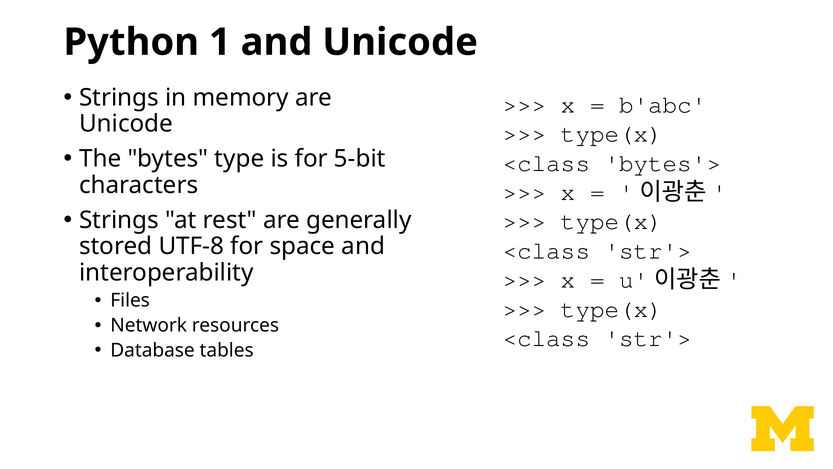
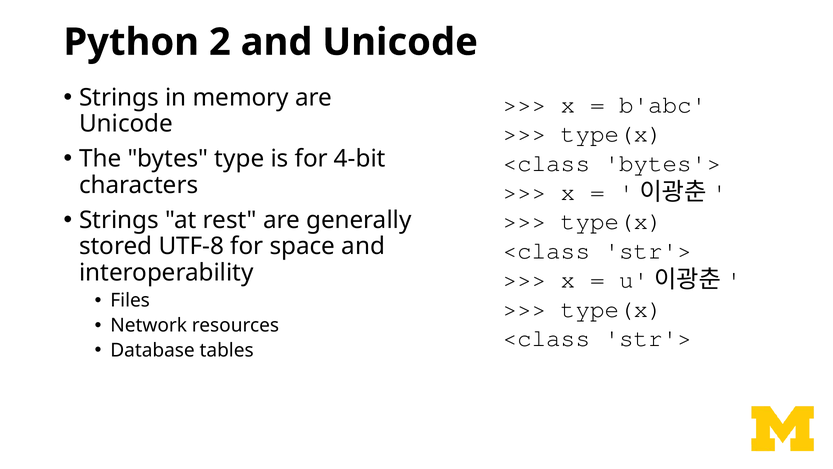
1: 1 -> 2 (220, 42)
5-bit: 5-bit -> 4-bit (360, 159)
